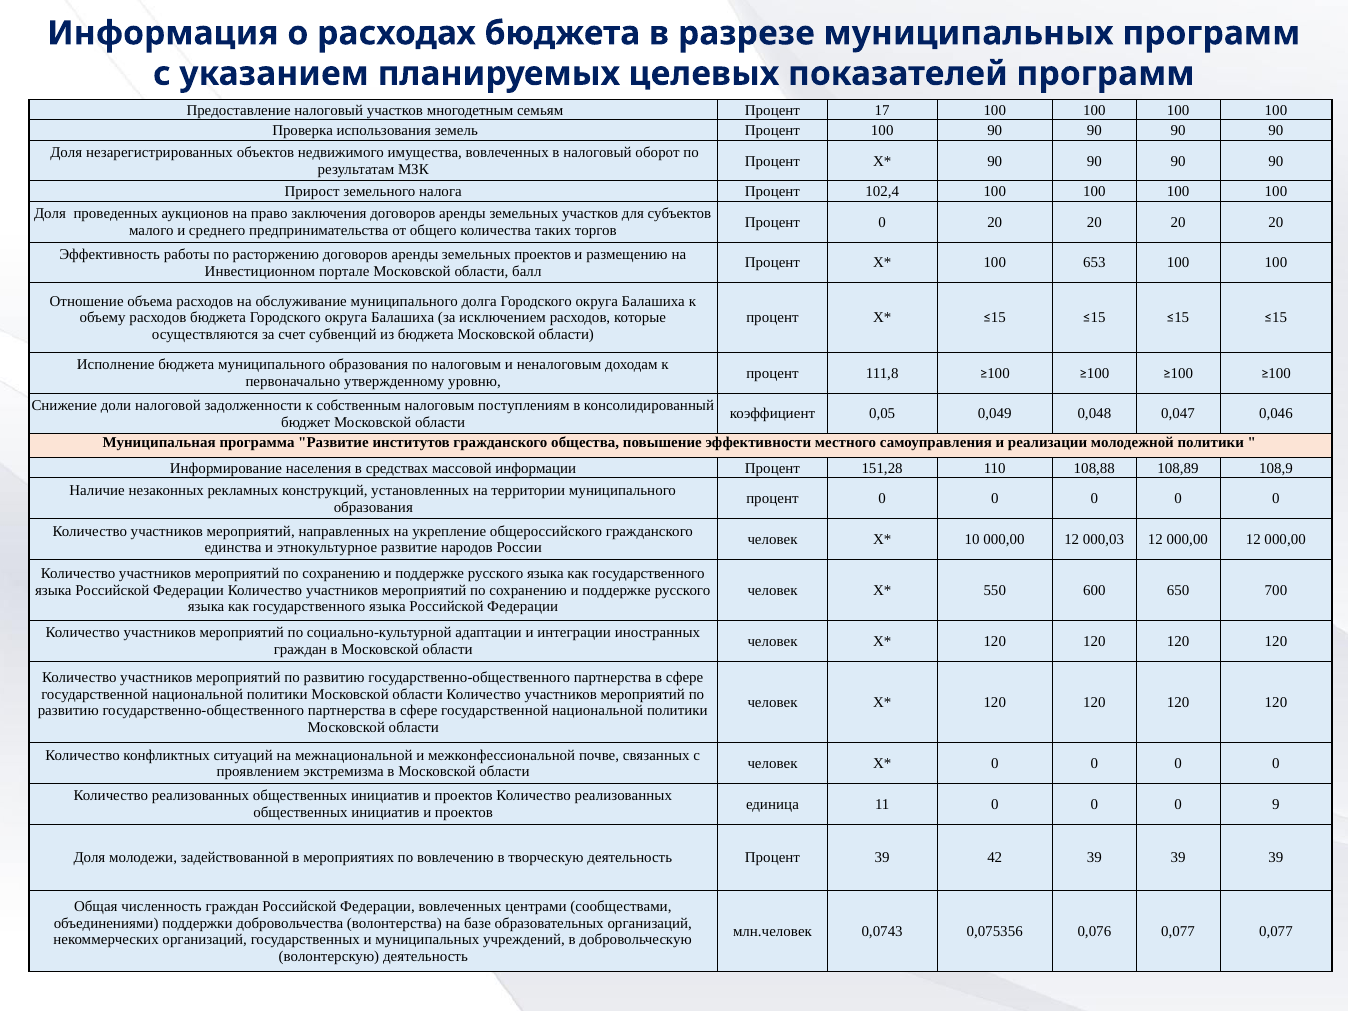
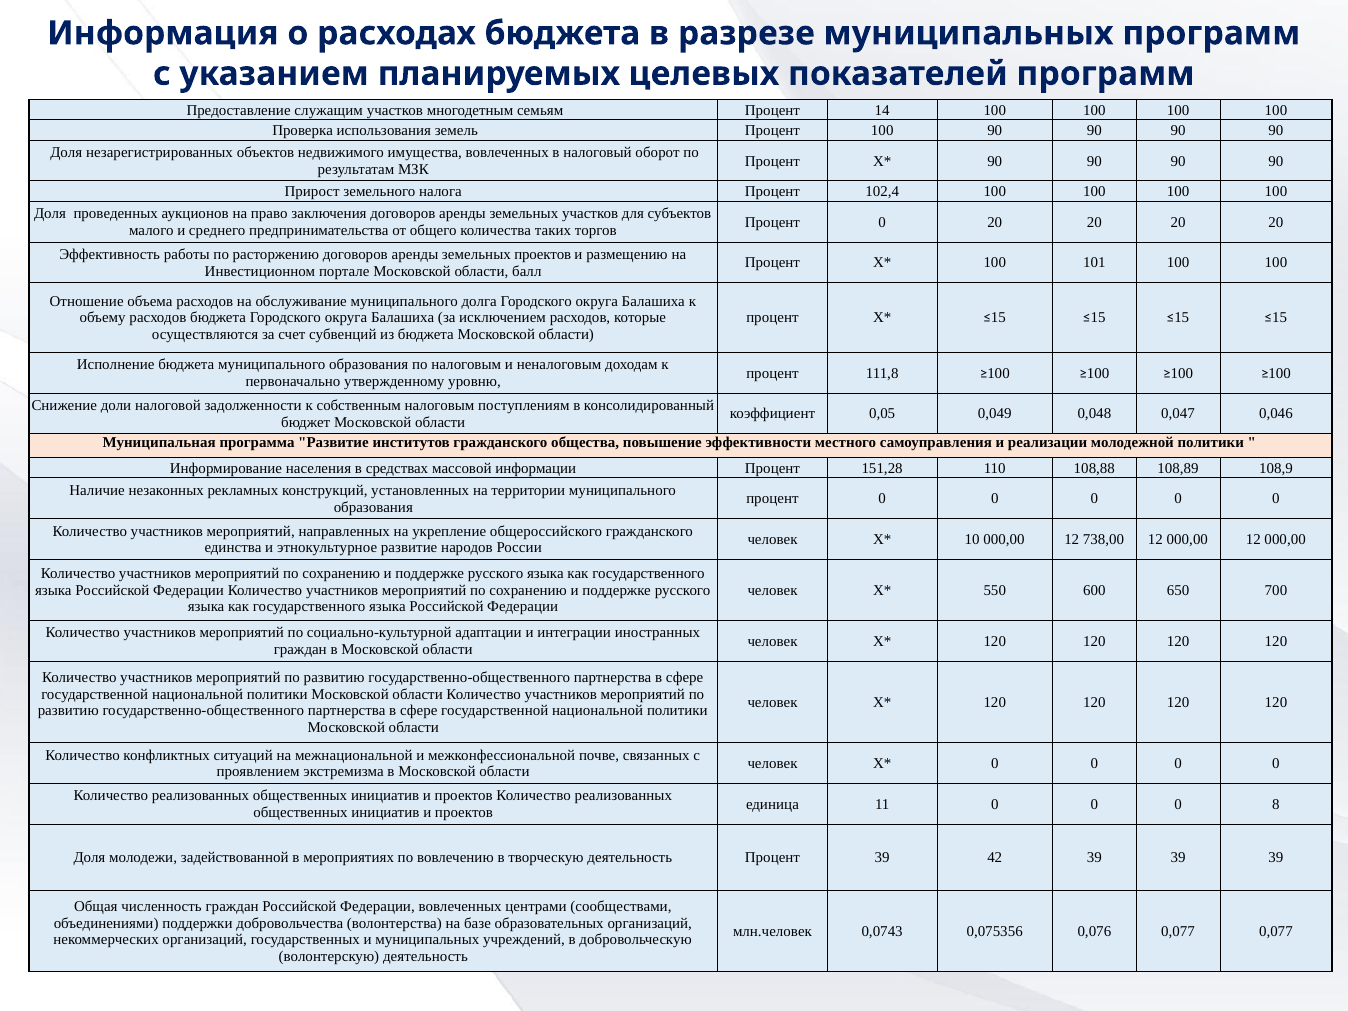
Предоставление налоговый: налоговый -> служащим (329, 110)
17: 17 -> 14 (882, 110)
653: 653 -> 101 (1094, 263)
000,03: 000,03 -> 738,00 (1104, 540)
9: 9 -> 8 (1276, 804)
